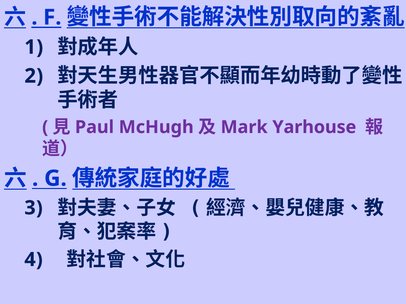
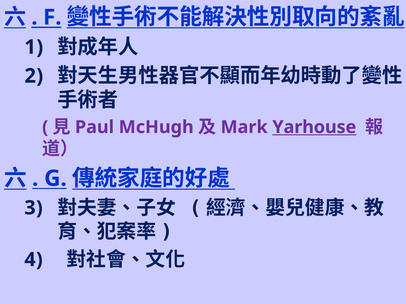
Yarhouse underline: none -> present (314, 127)
